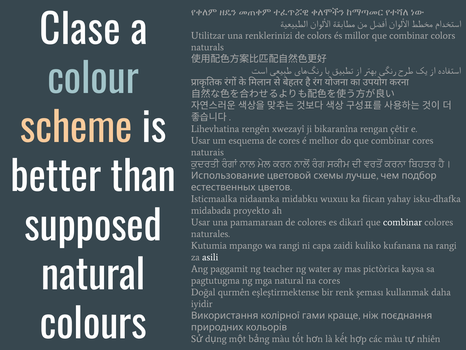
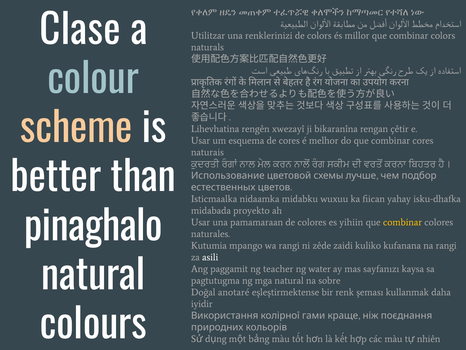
supposed: supposed -> pinaghalo (93, 227)
dikarî: dikarî -> yihiin (351, 222)
combinar colour: white -> yellow (403, 222)
capa: capa -> zêde (322, 245)
pictòrica: pictòrica -> sayfanızı (381, 269)
na cores: cores -> sobre (329, 280)
qurmên: qurmên -> anotaré (234, 292)
